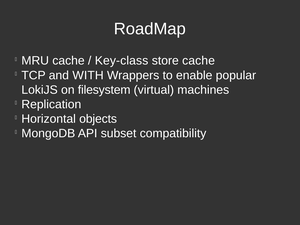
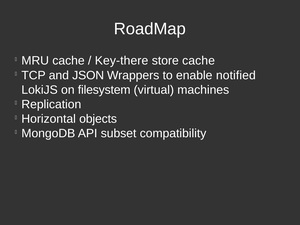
Key-class: Key-class -> Key-there (122, 61)
WITH: WITH -> JSON (88, 75)
popular: popular -> notified (236, 75)
